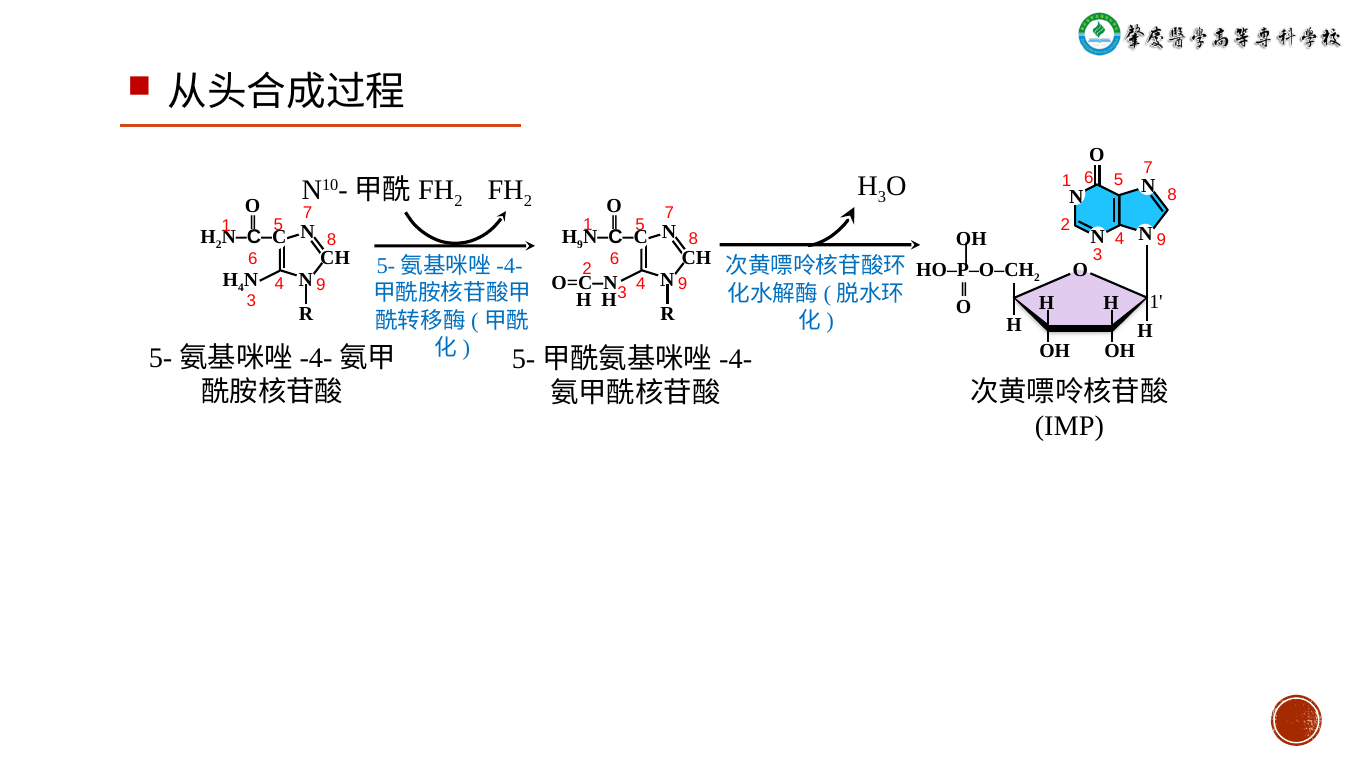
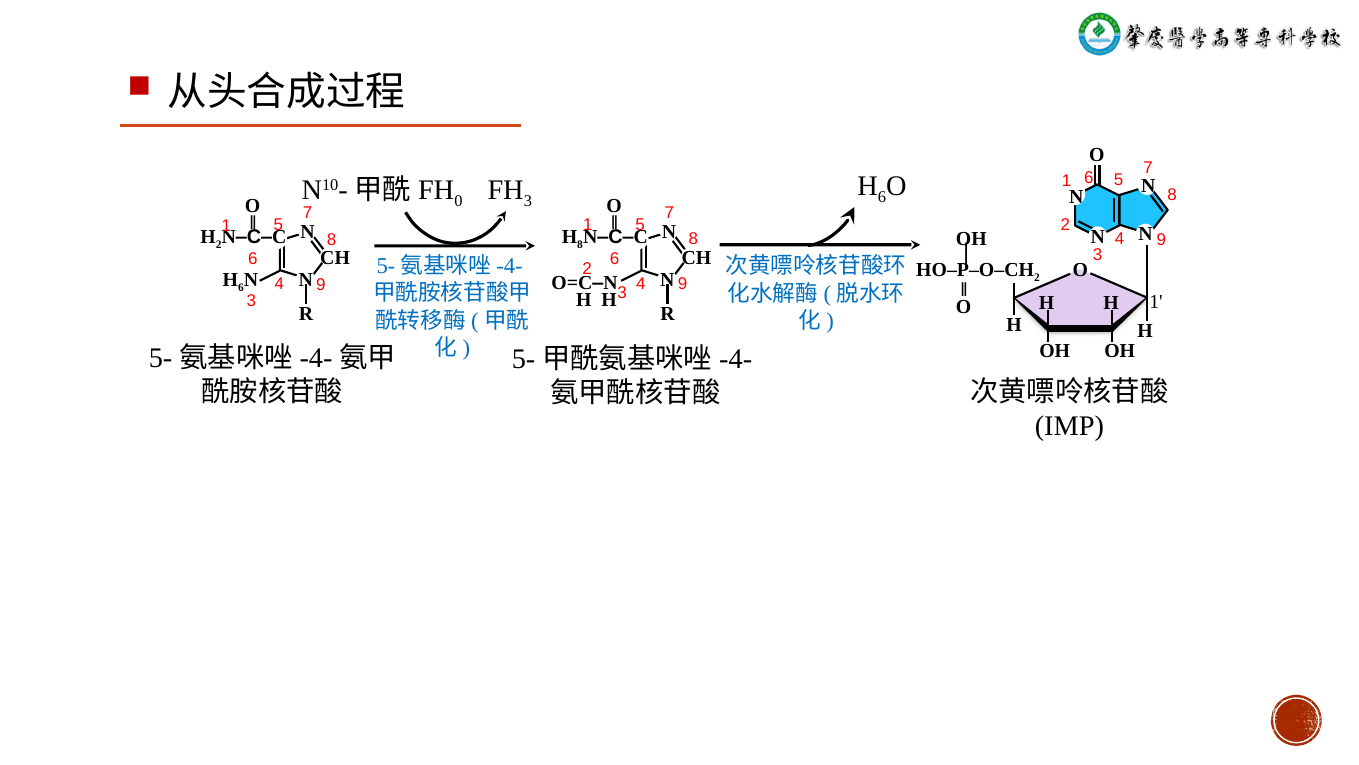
3: 3 -> 6 (882, 197)
2: 2 -> 0 (458, 201)
2: 2 -> 3 (528, 201)
H 9: 9 -> 8 (580, 245)
4: 4 -> 6 (241, 287)
